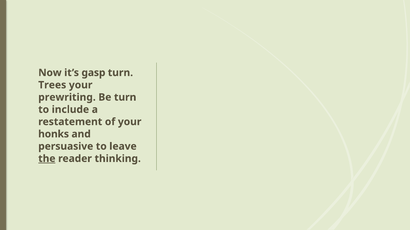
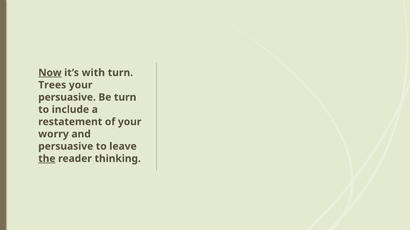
Now underline: none -> present (50, 73)
gasp: gasp -> with (93, 73)
prewriting: prewriting -> persuasive (67, 97)
honks: honks -> worry (54, 134)
